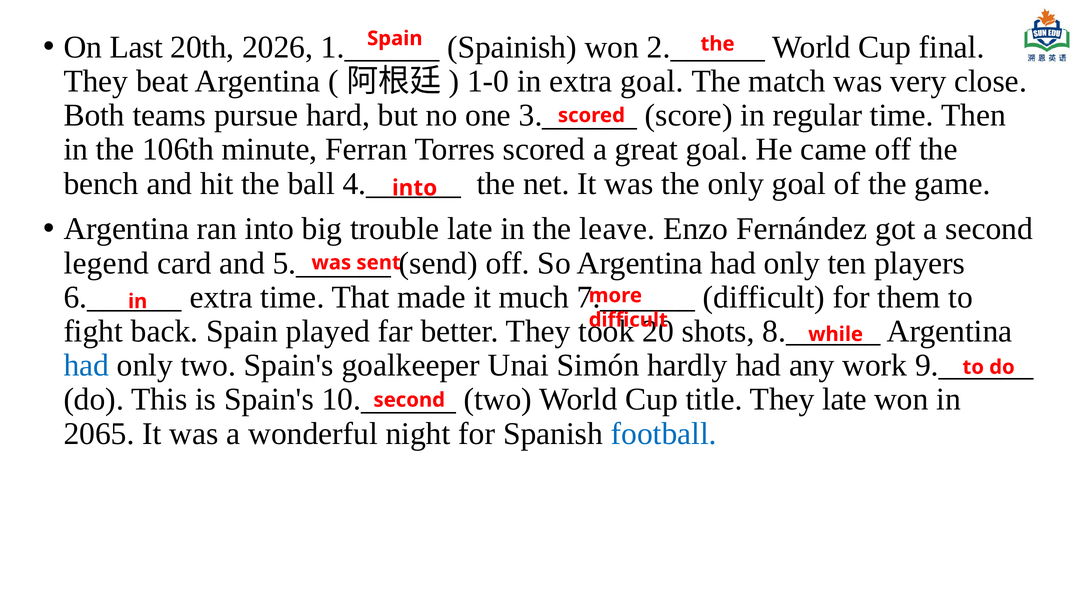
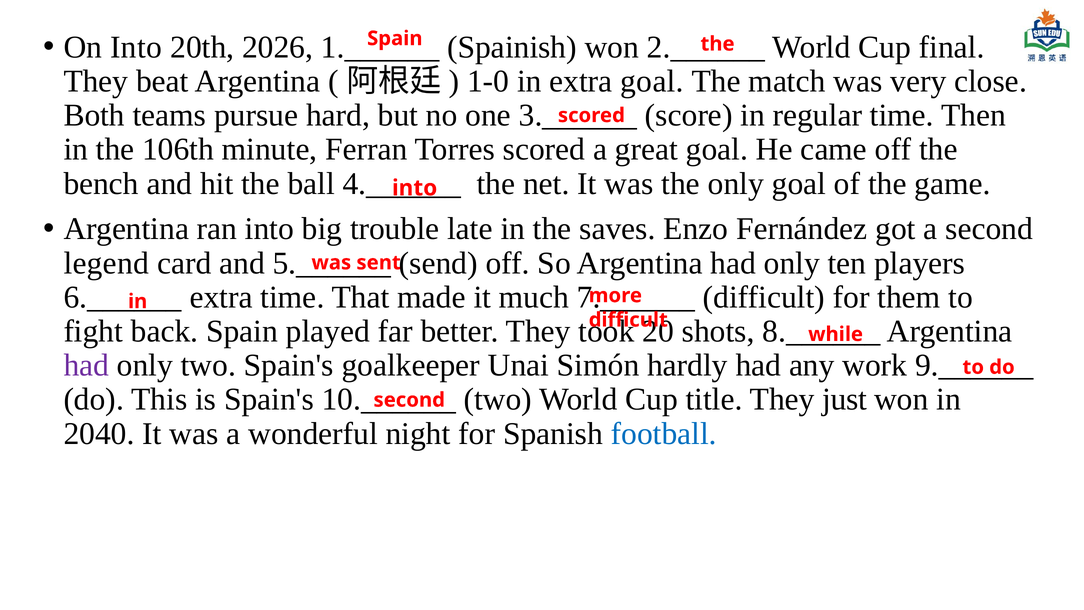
On Last: Last -> Into (136, 47)
leave: leave -> saves (617, 229)
had colour: blue -> purple (86, 365)
They late: late -> just (845, 399)
2065: 2065 -> 2040 (99, 433)
